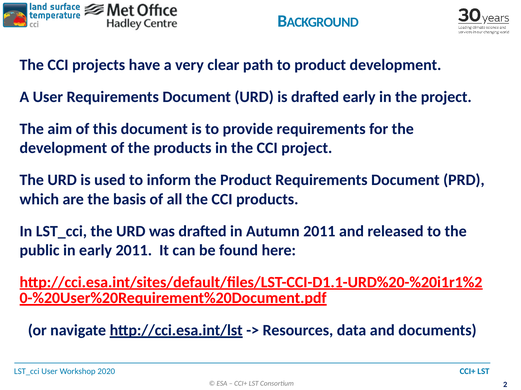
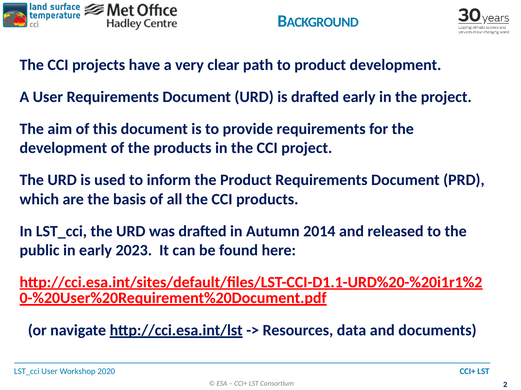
Autumn 2011: 2011 -> 2014 (319, 232)
early 2011: 2011 -> 2023 (134, 251)
